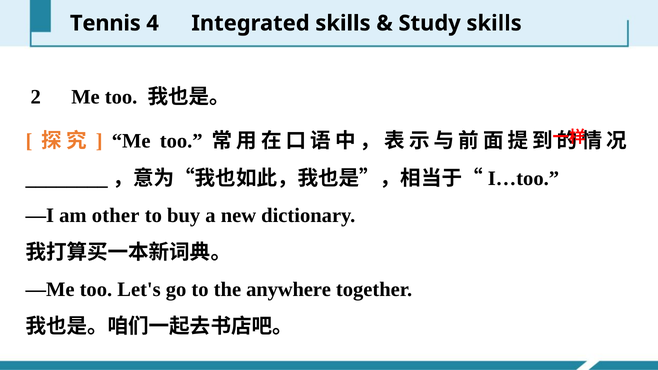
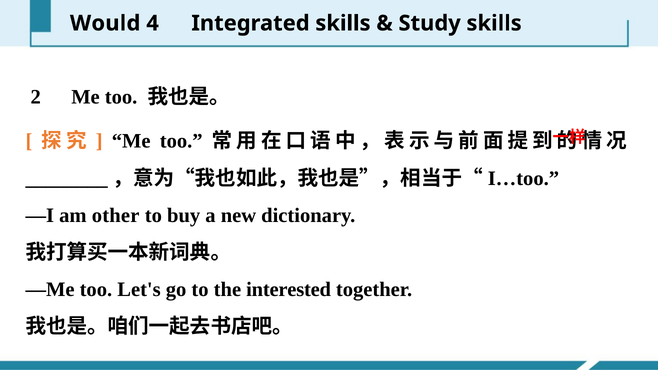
Tennis: Tennis -> Would (105, 23)
anywhere: anywhere -> interested (289, 289)
